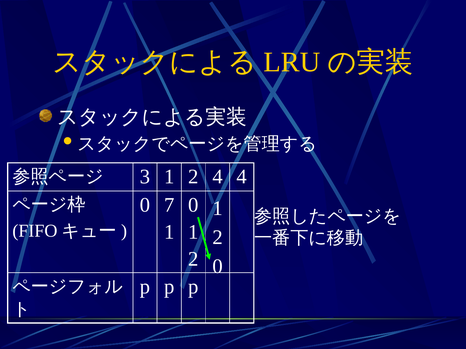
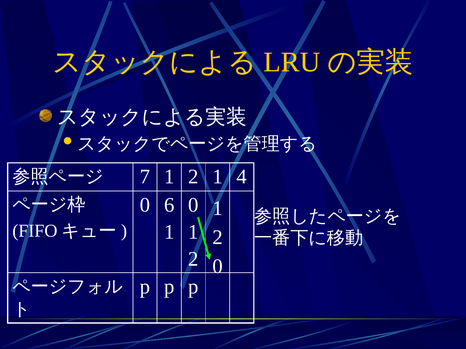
3: 3 -> 7 (145, 177)
2 4: 4 -> 1 (218, 177)
7: 7 -> 6 (169, 205)
